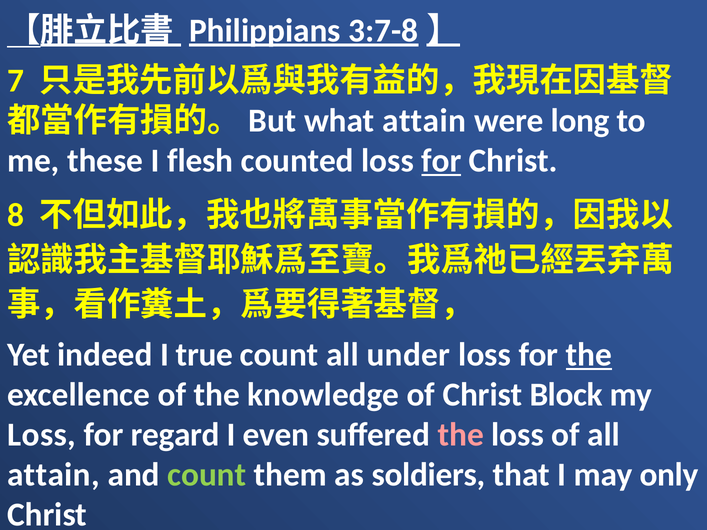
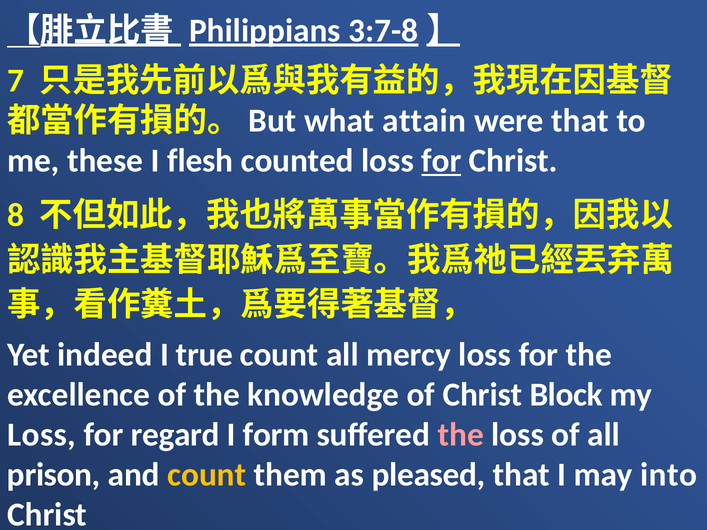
were long: long -> that (580, 121)
under: under -> mercy (409, 355)
the underline: present -> none (589, 355)
even: even -> form (276, 435)
attain: attain -> prison (54, 475)
count colour: light green -> yellow (207, 475)
soldiers: soldiers -> pleased (429, 475)
only: only -> into (669, 475)
